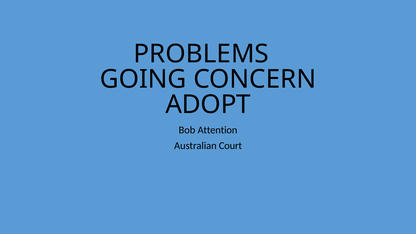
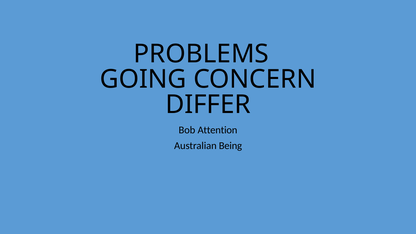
ADOPT: ADOPT -> DIFFER (208, 105)
Court: Court -> Being (230, 146)
